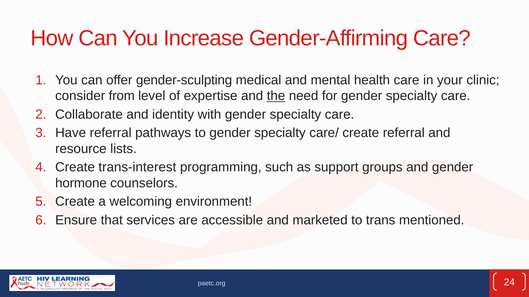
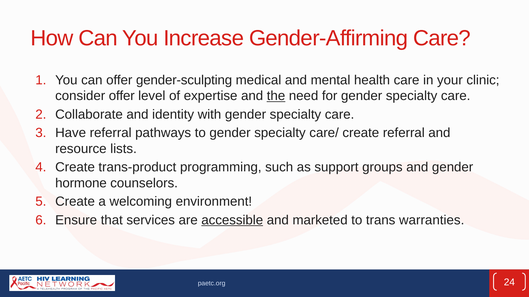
consider from: from -> offer (122, 96)
trans-interest: trans-interest -> trans-product (137, 168)
accessible underline: none -> present (232, 220)
mentioned: mentioned -> warranties (432, 220)
